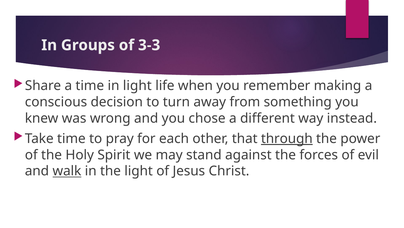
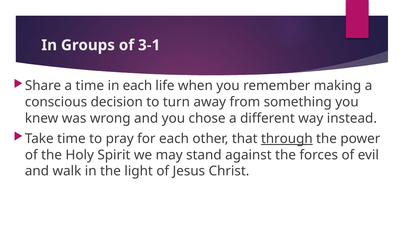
3-3: 3-3 -> 3-1 (149, 45)
in light: light -> each (137, 86)
walk underline: present -> none (67, 171)
